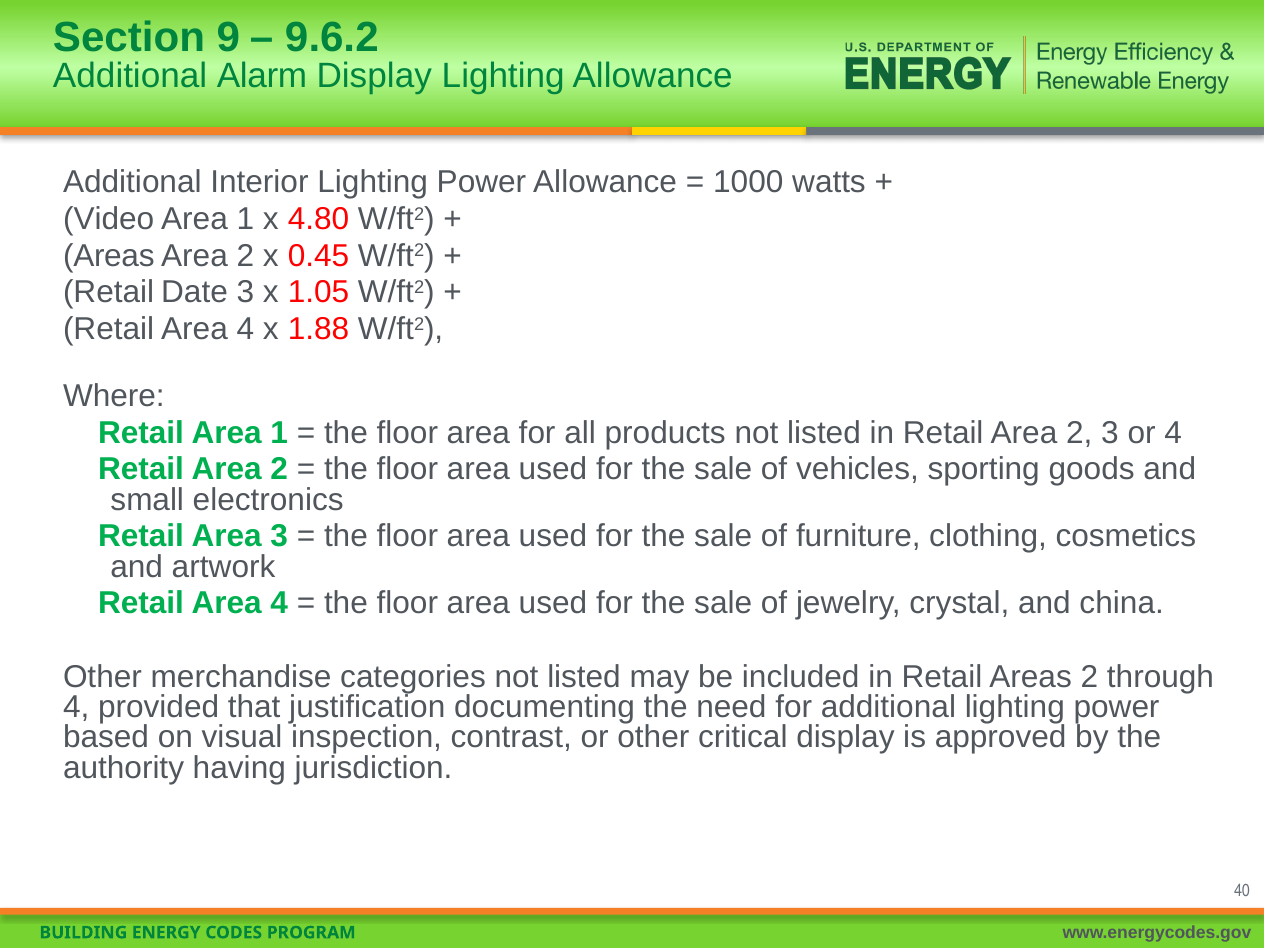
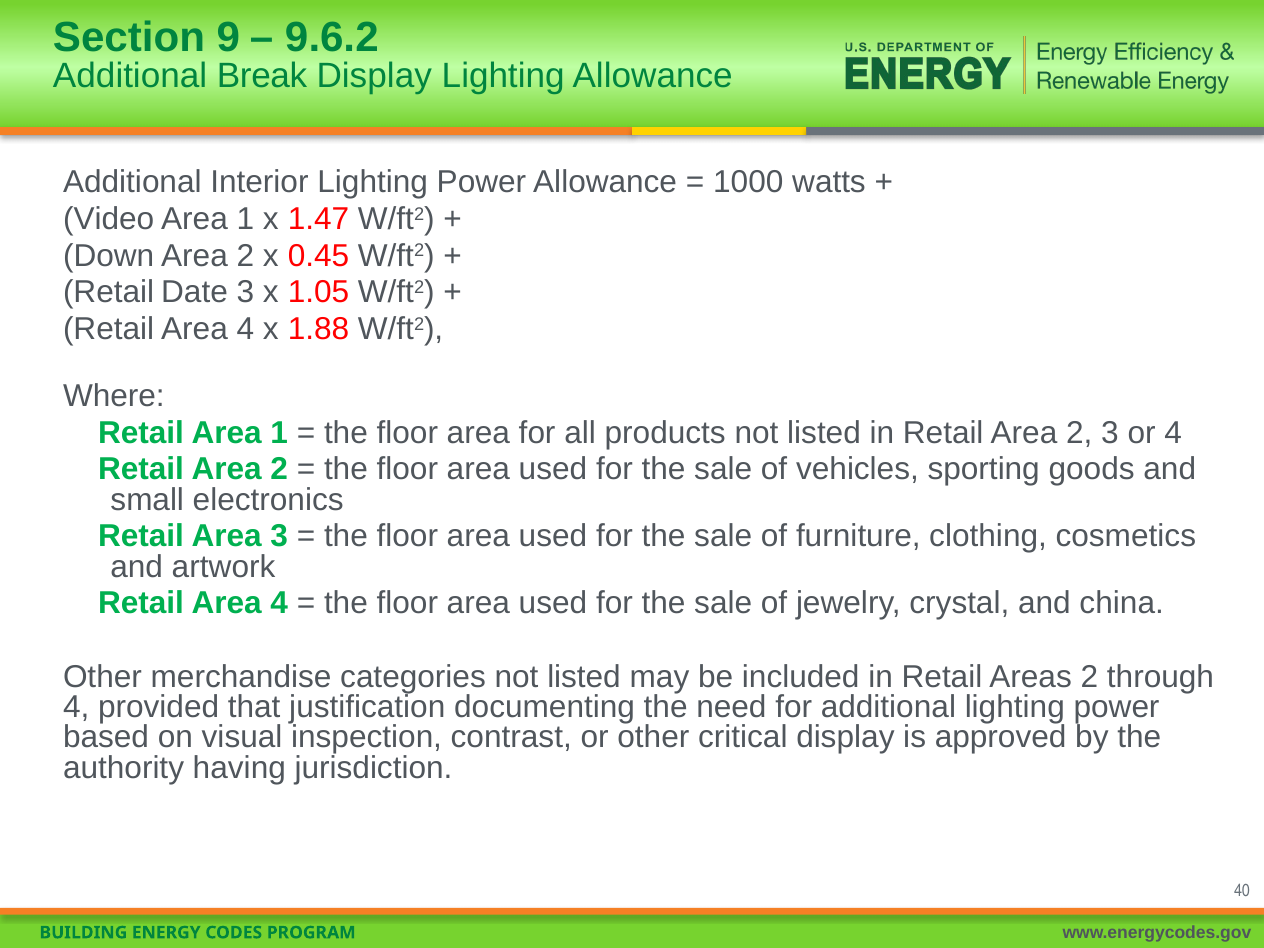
Alarm: Alarm -> Break (262, 76)
4.80: 4.80 -> 1.47 (319, 219)
Areas: Areas -> Down (109, 256)
